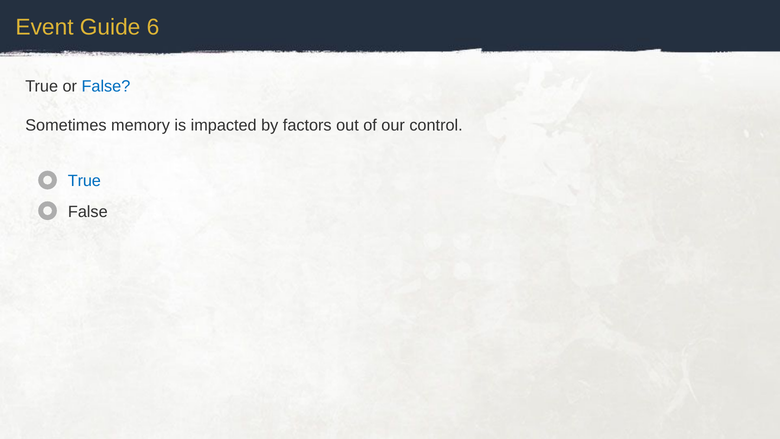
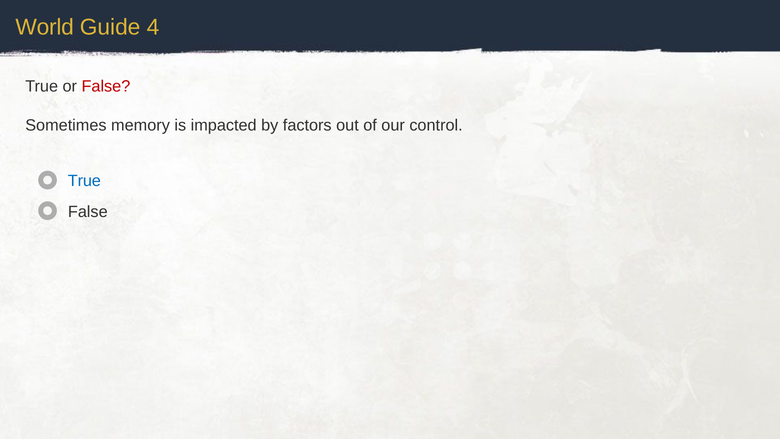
Event: Event -> World (45, 27)
6: 6 -> 4 (153, 27)
False colour: blue -> red (106, 87)
